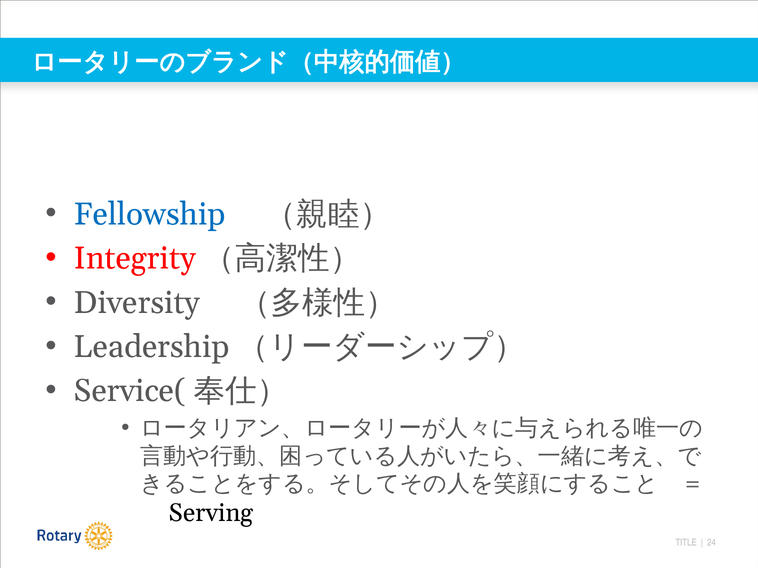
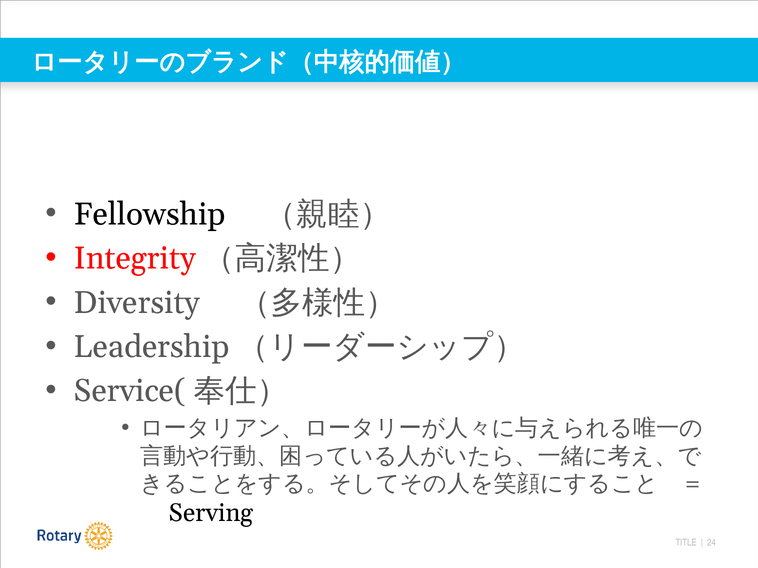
Fellowship colour: blue -> black (150, 214)
